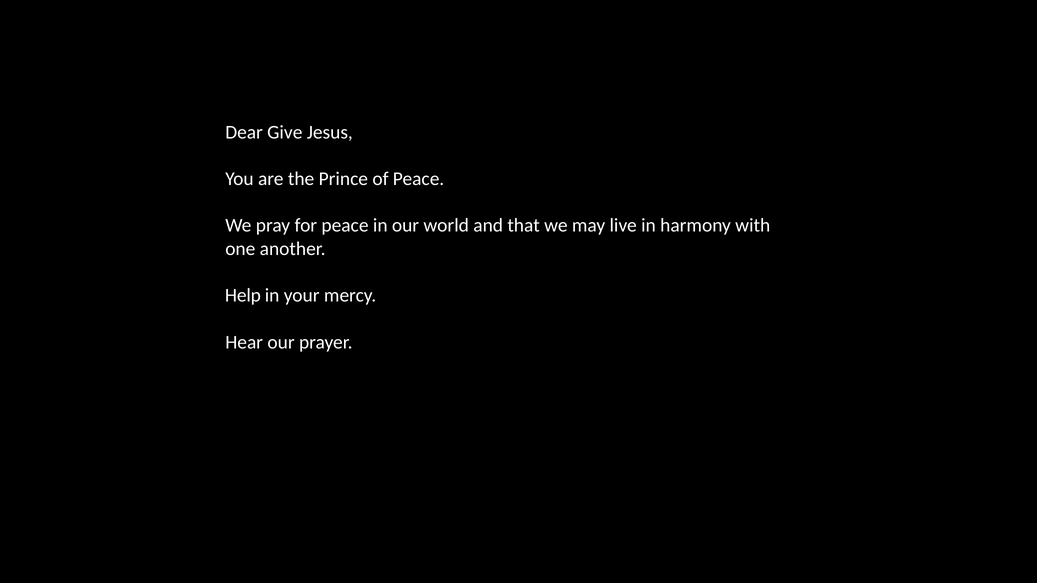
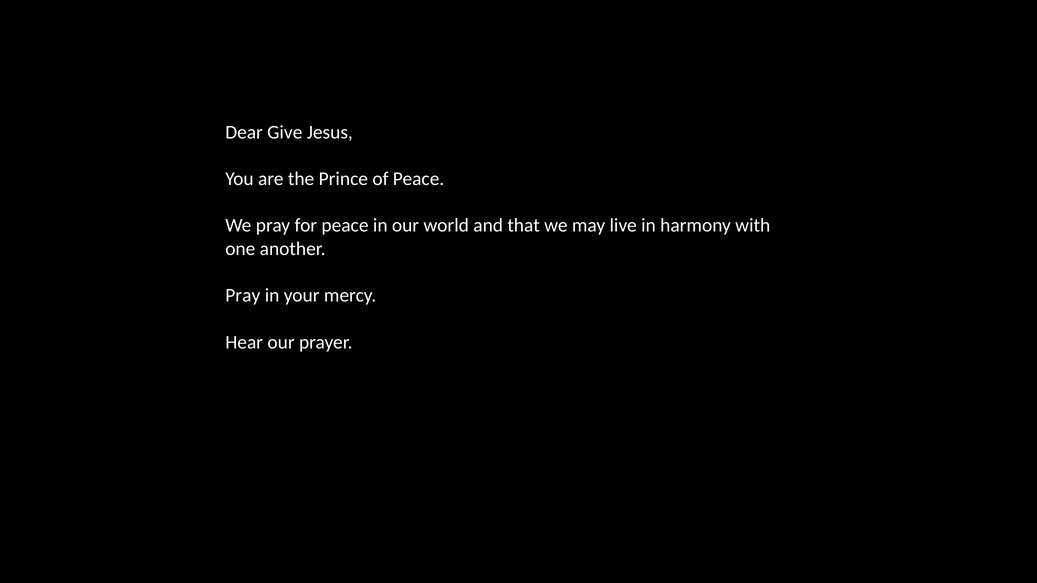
Help: Help -> Pray (243, 296)
